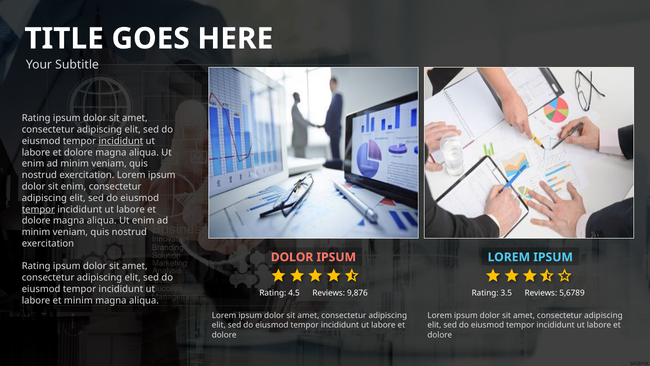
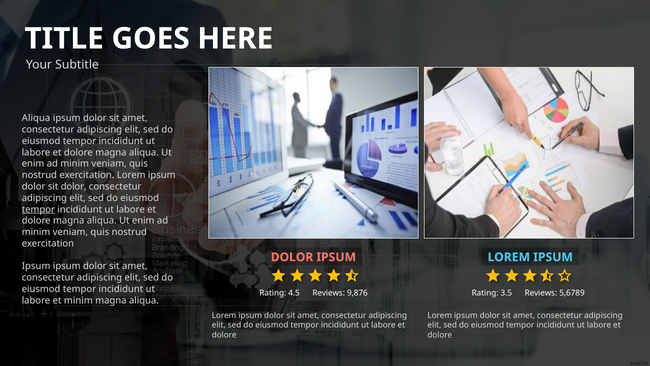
Rating: Rating -> Aliqua (36, 118)
incididunt underline: present -> none (121, 141)
sit enim: enim -> dolor (74, 186)
Rating: Rating -> Ipsum (36, 266)
